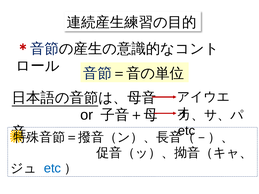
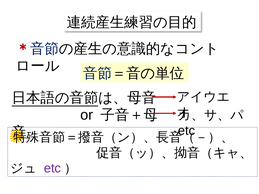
etc colour: blue -> purple (52, 169)
